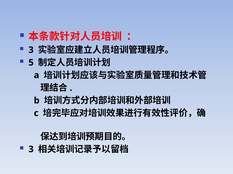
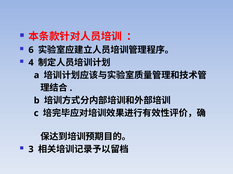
3: 3 -> 6 (31, 50)
5: 5 -> 4 (31, 63)
